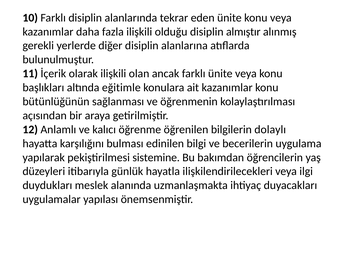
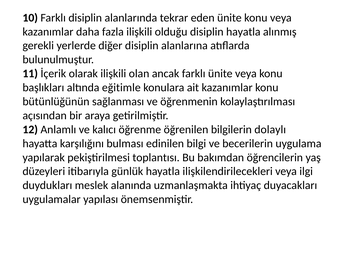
disiplin almıştır: almıştır -> hayatla (243, 32)
sistemine: sistemine -> toplantısı (156, 157)
